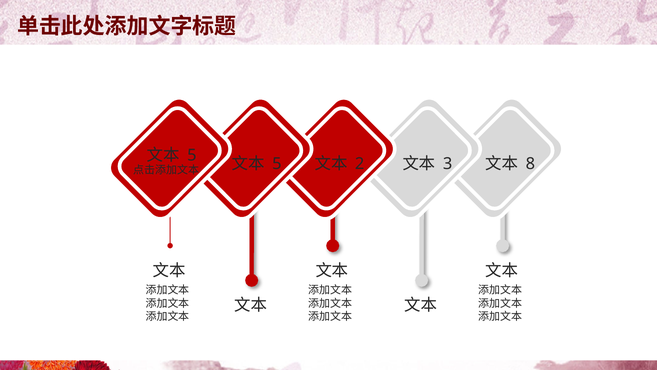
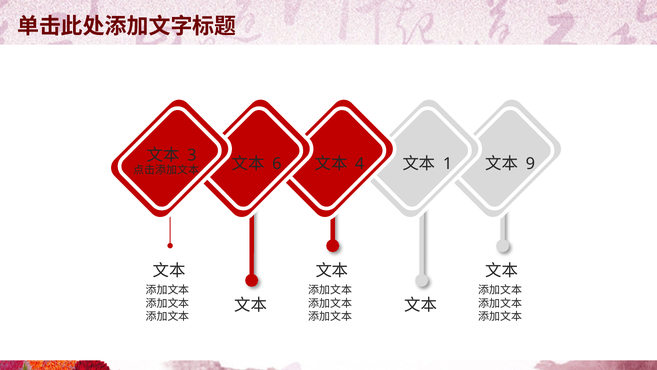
5: 5 -> 3 (192, 155)
5: 5 -> 6 (277, 164)
2: 2 -> 4 (360, 164)
3: 3 -> 1 (448, 164)
8: 8 -> 9 (530, 164)
